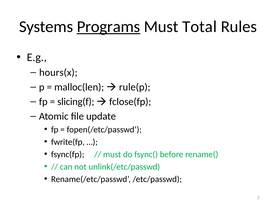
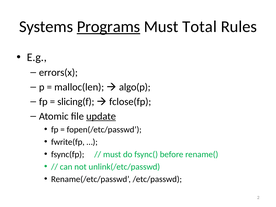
hours(x: hours(x -> errors(x (58, 73)
rule(p: rule(p -> algo(p (135, 87)
update underline: none -> present (101, 116)
